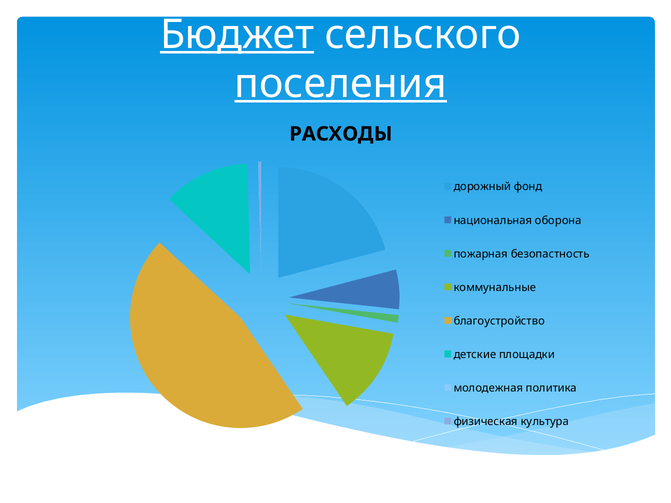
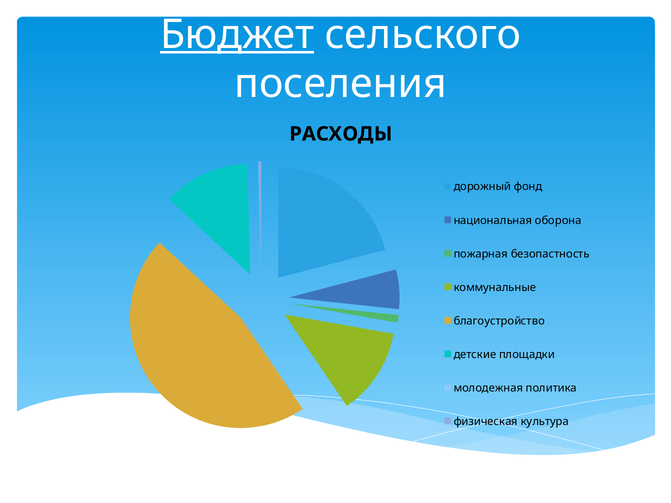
поселения underline: present -> none (341, 84)
